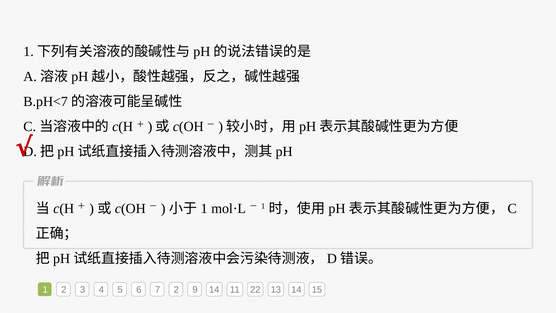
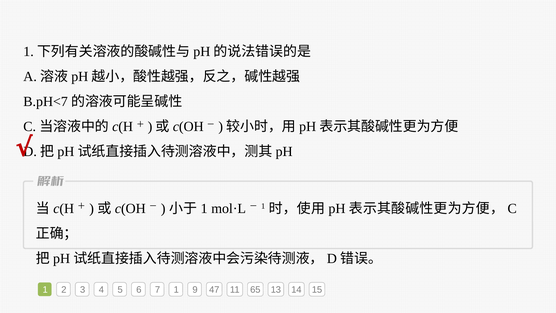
7 2: 2 -> 1 (176, 290)
9 14: 14 -> 47 (214, 290)
22: 22 -> 65 (255, 290)
